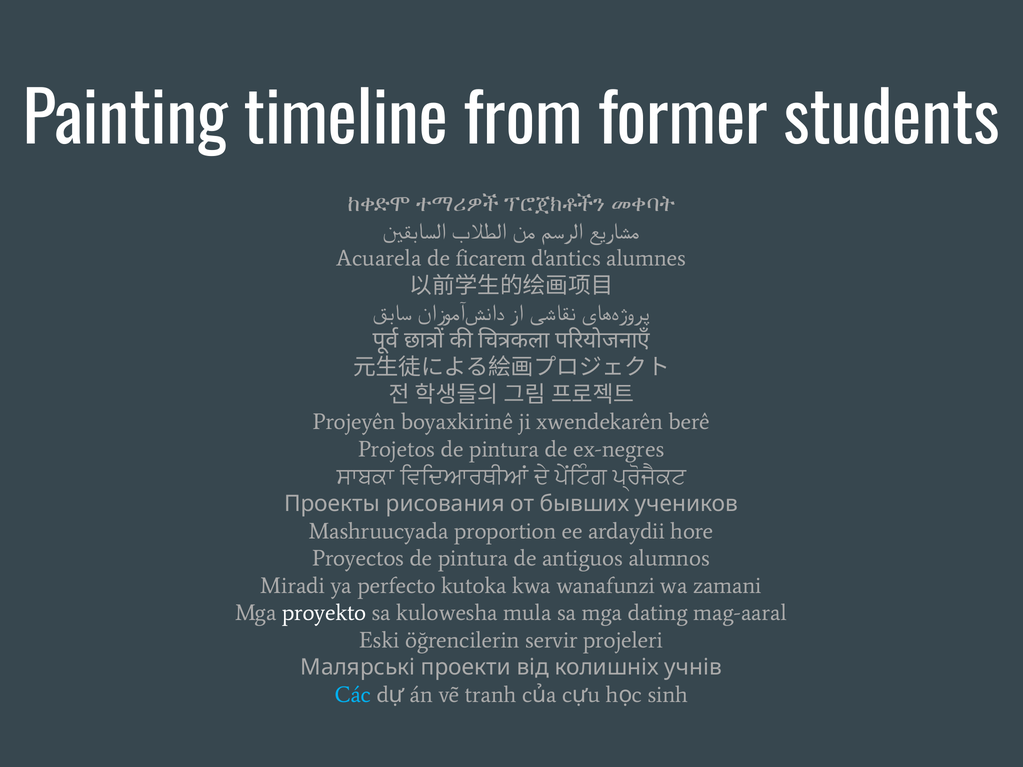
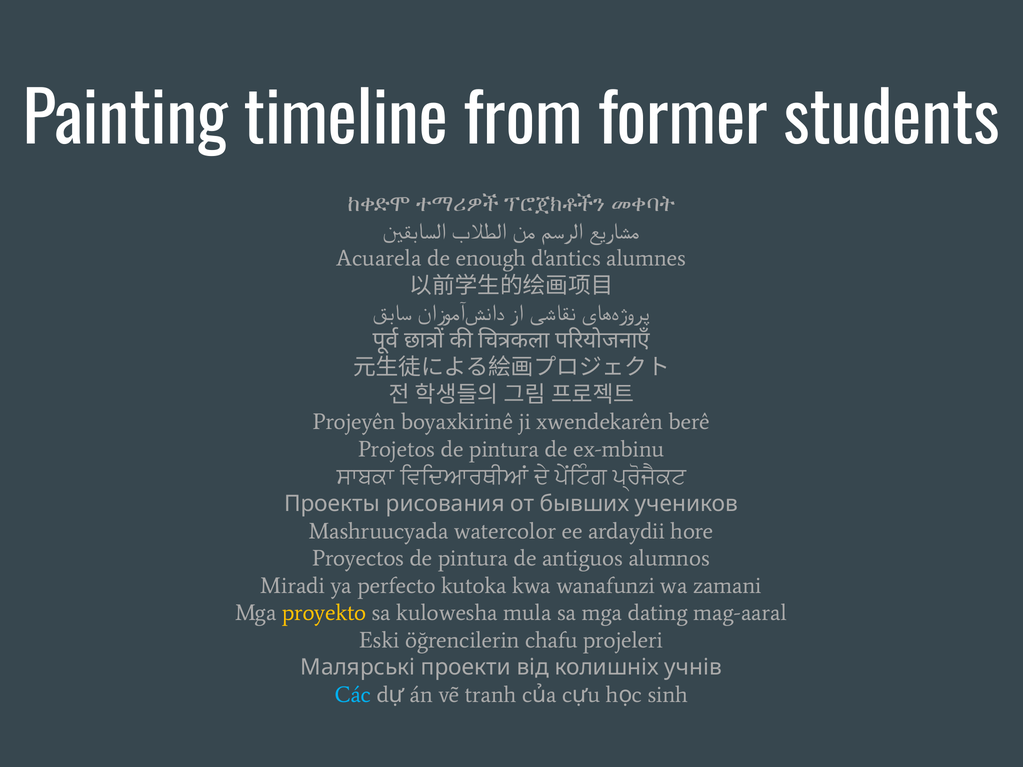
ficarem: ficarem -> enough (491, 259)
ex-negres: ex-negres -> ex-mbinu (619, 449)
proportion: proportion -> watercolor (505, 531)
proyekto colour: white -> yellow (324, 613)
servir: servir -> chafu (552, 640)
